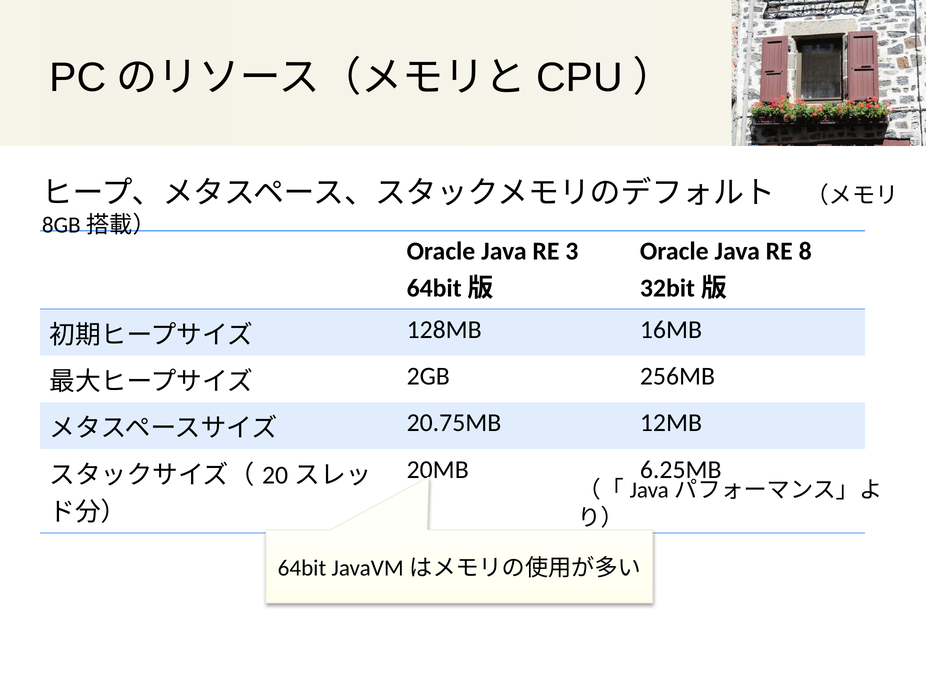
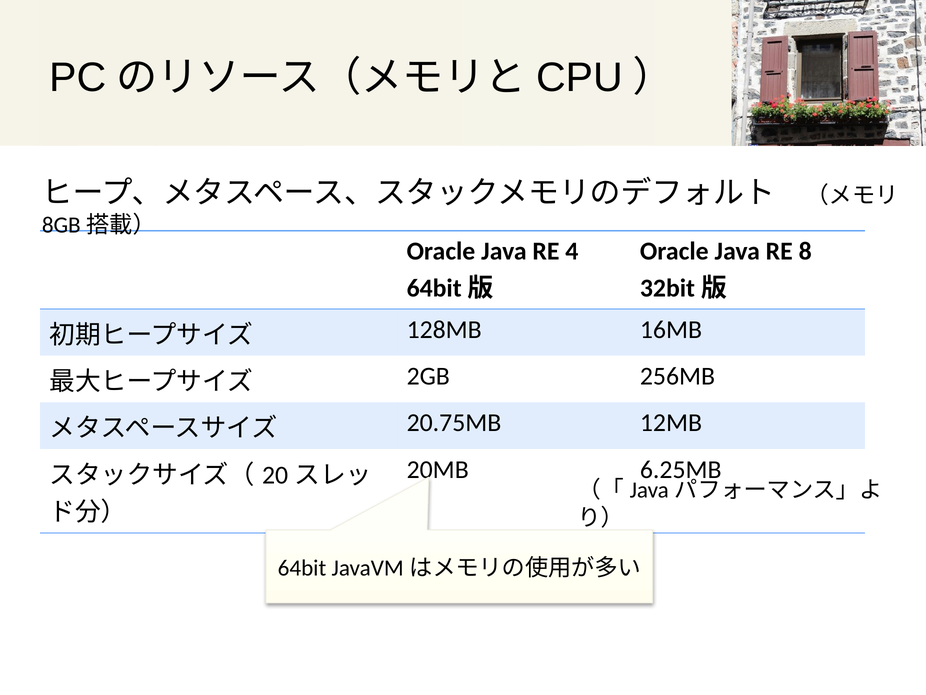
3: 3 -> 4 (572, 251)
